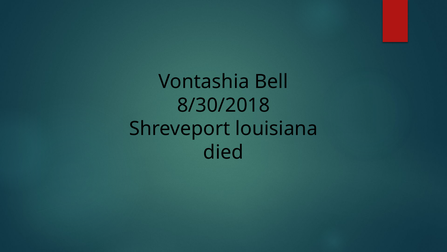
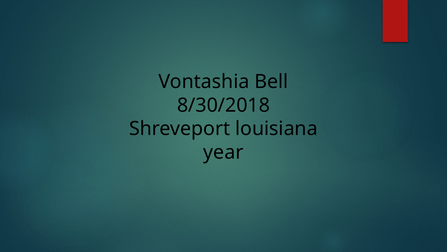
died: died -> year (223, 152)
